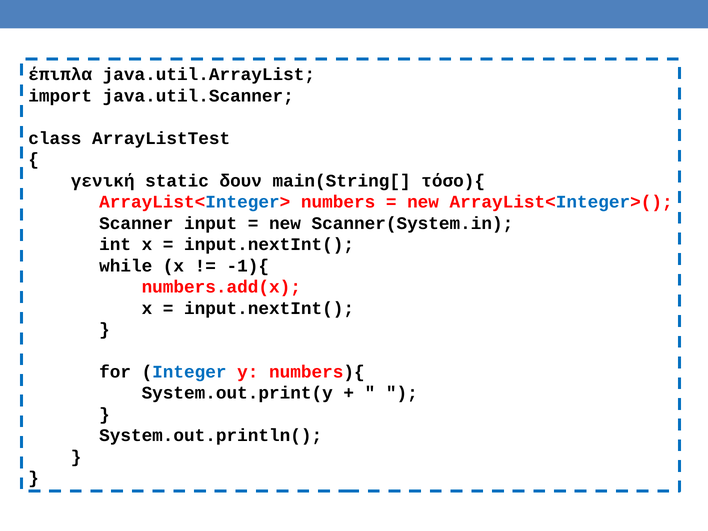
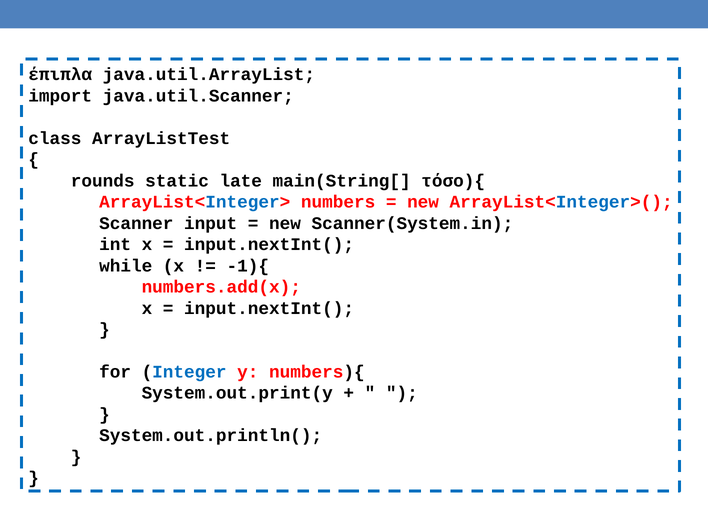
γενική: γενική -> rounds (103, 181)
δουν: δουν -> late (241, 181)
